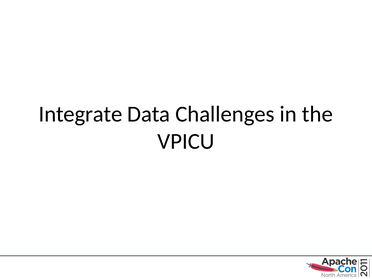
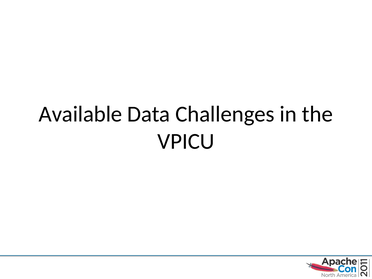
Integrate: Integrate -> Available (80, 114)
